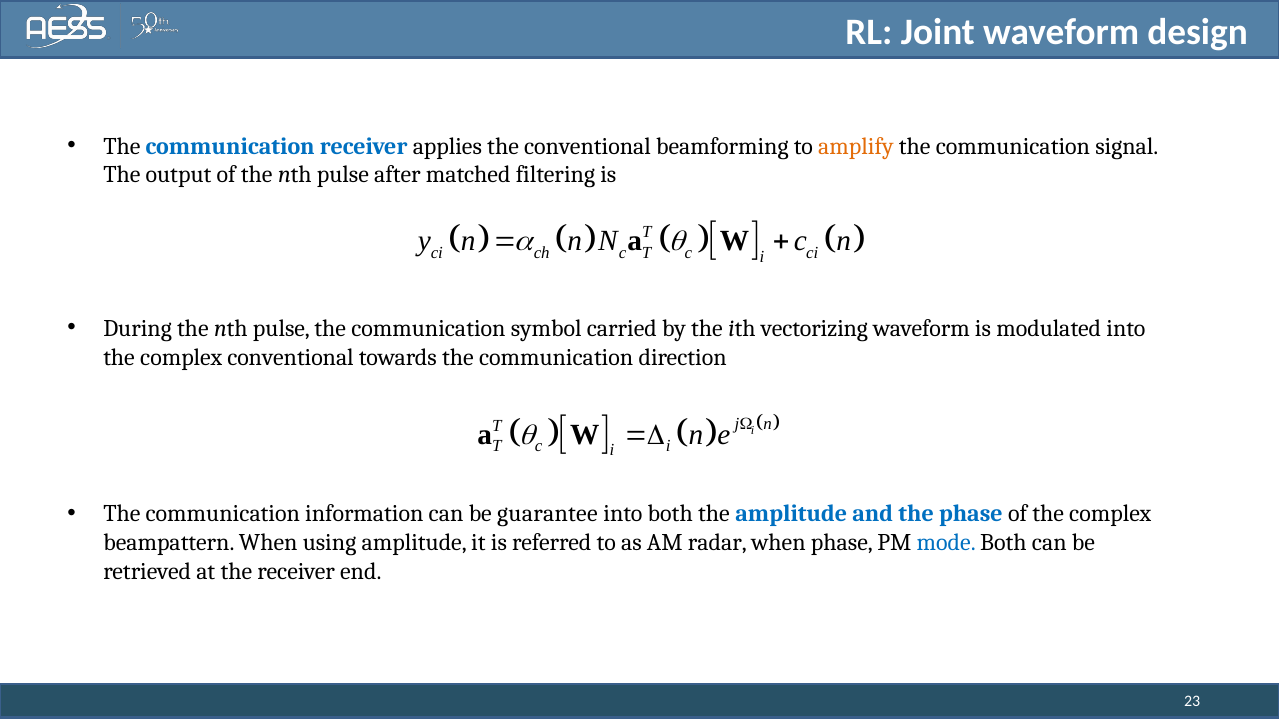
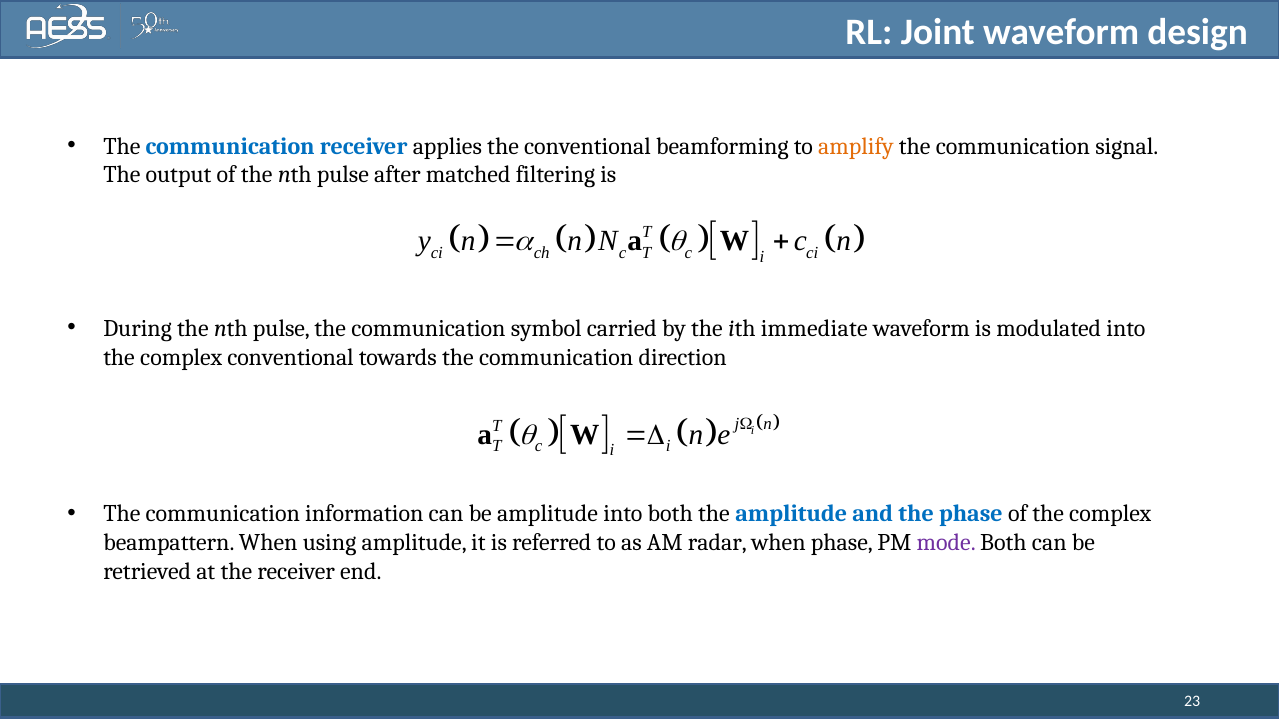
vectorizing: vectorizing -> immediate (814, 329)
be guarantee: guarantee -> amplitude (548, 514)
mode colour: blue -> purple (946, 543)
